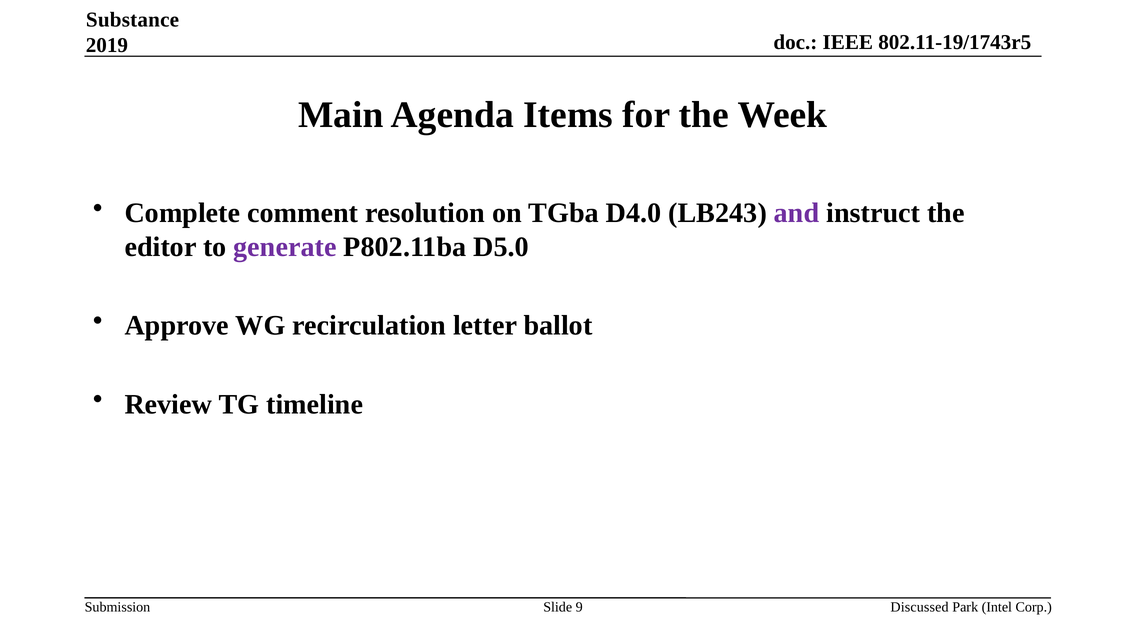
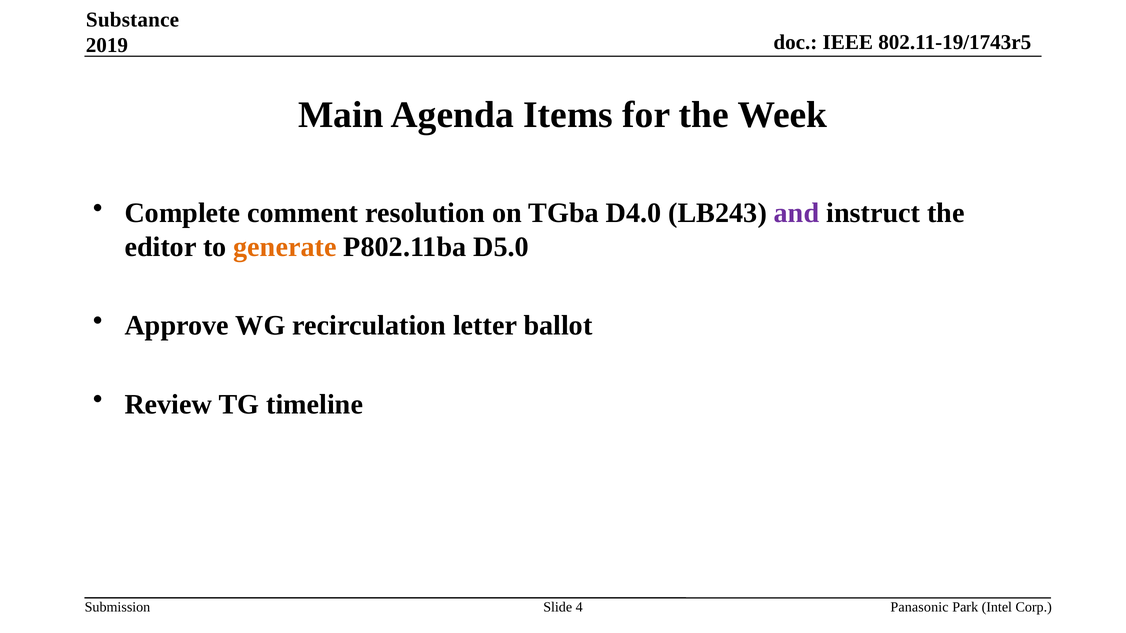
generate colour: purple -> orange (285, 247)
9: 9 -> 4 (579, 607)
Discussed: Discussed -> Panasonic (920, 607)
